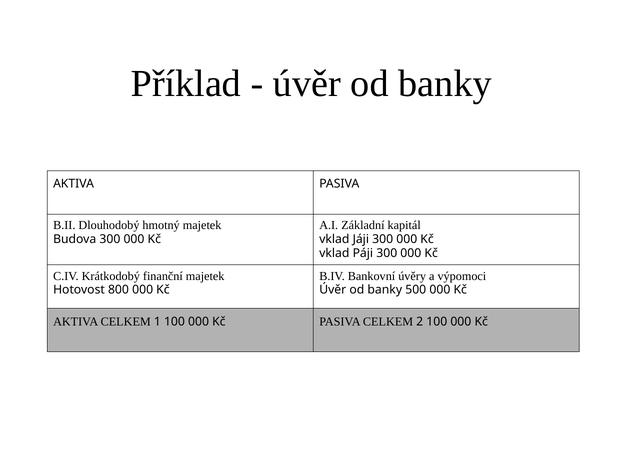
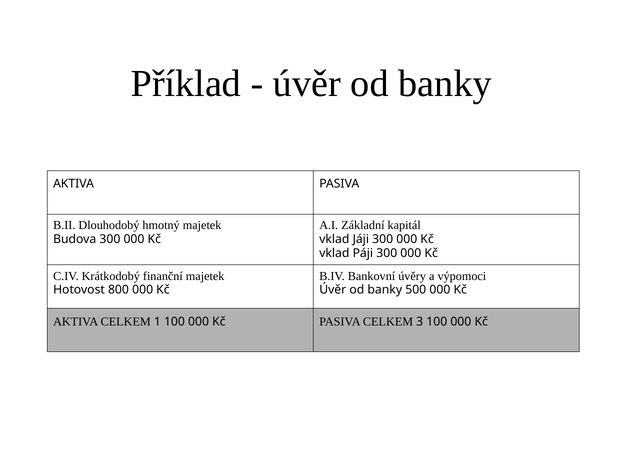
2: 2 -> 3 (420, 322)
